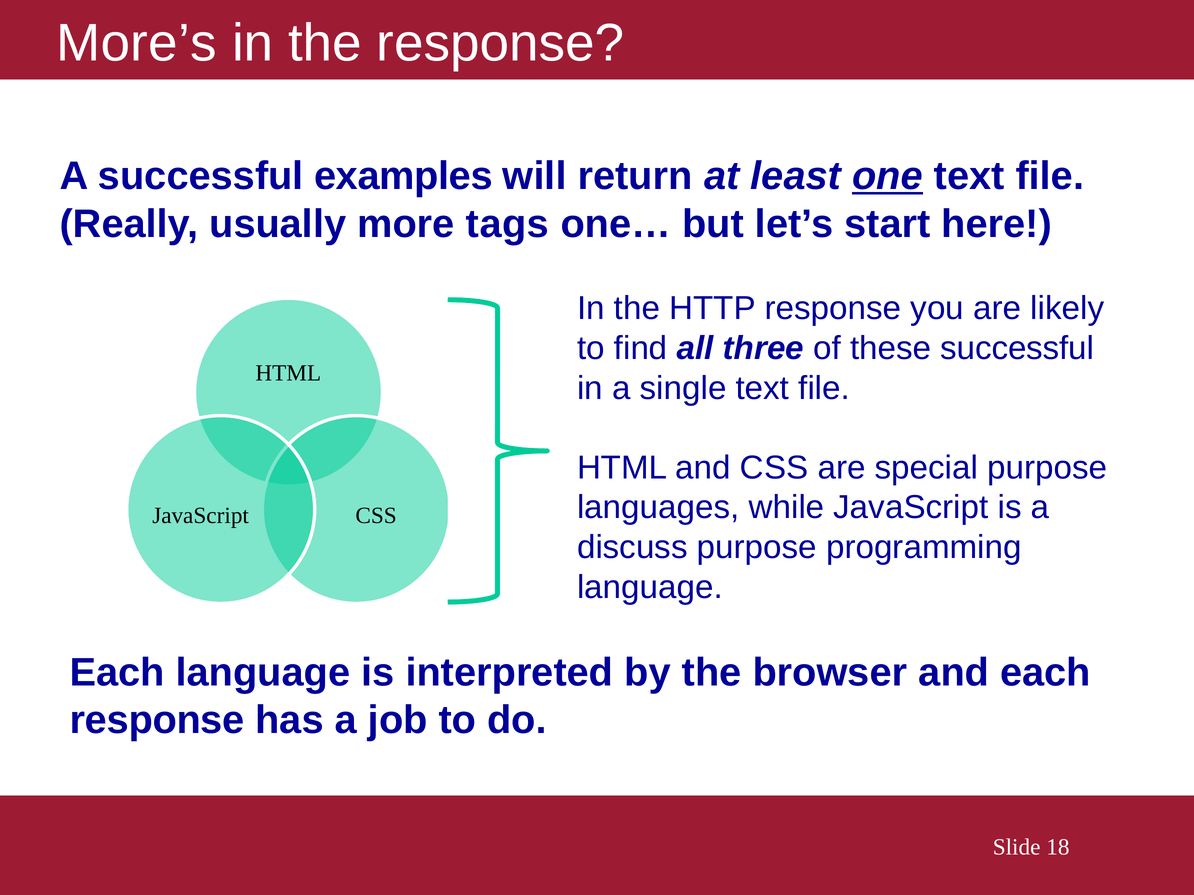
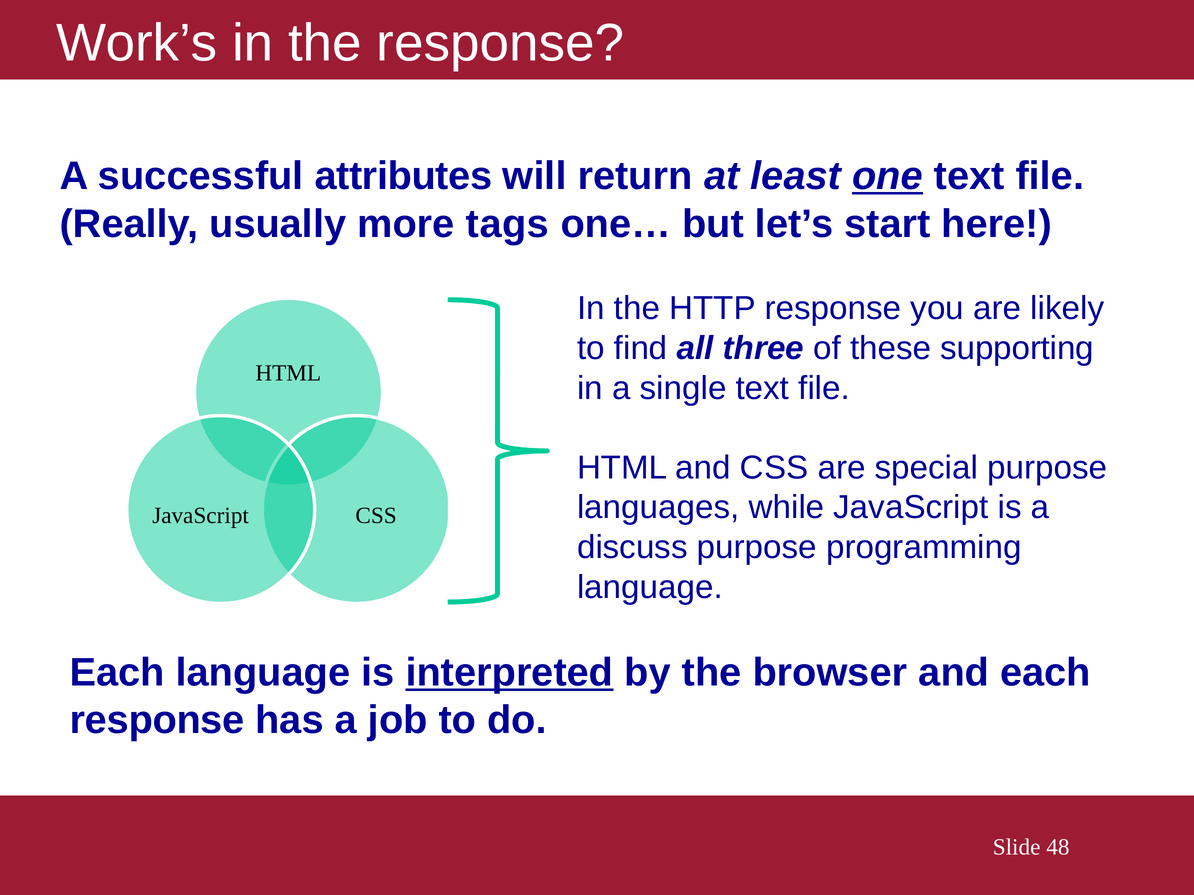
More’s: More’s -> Work’s (137, 43)
examples: examples -> attributes (403, 176)
these successful: successful -> supporting (1017, 349)
interpreted underline: none -> present (509, 673)
18: 18 -> 48 (1058, 847)
